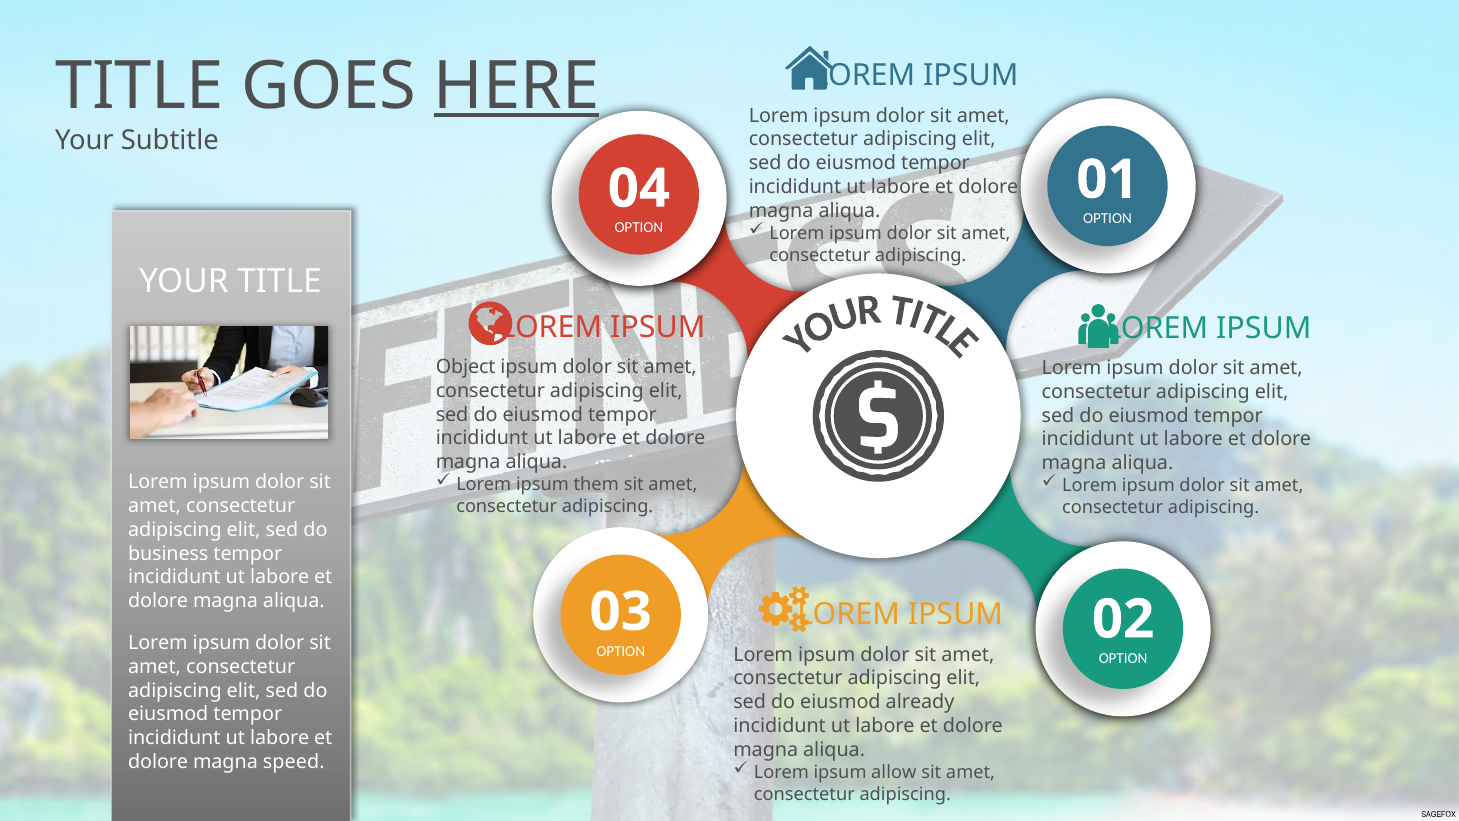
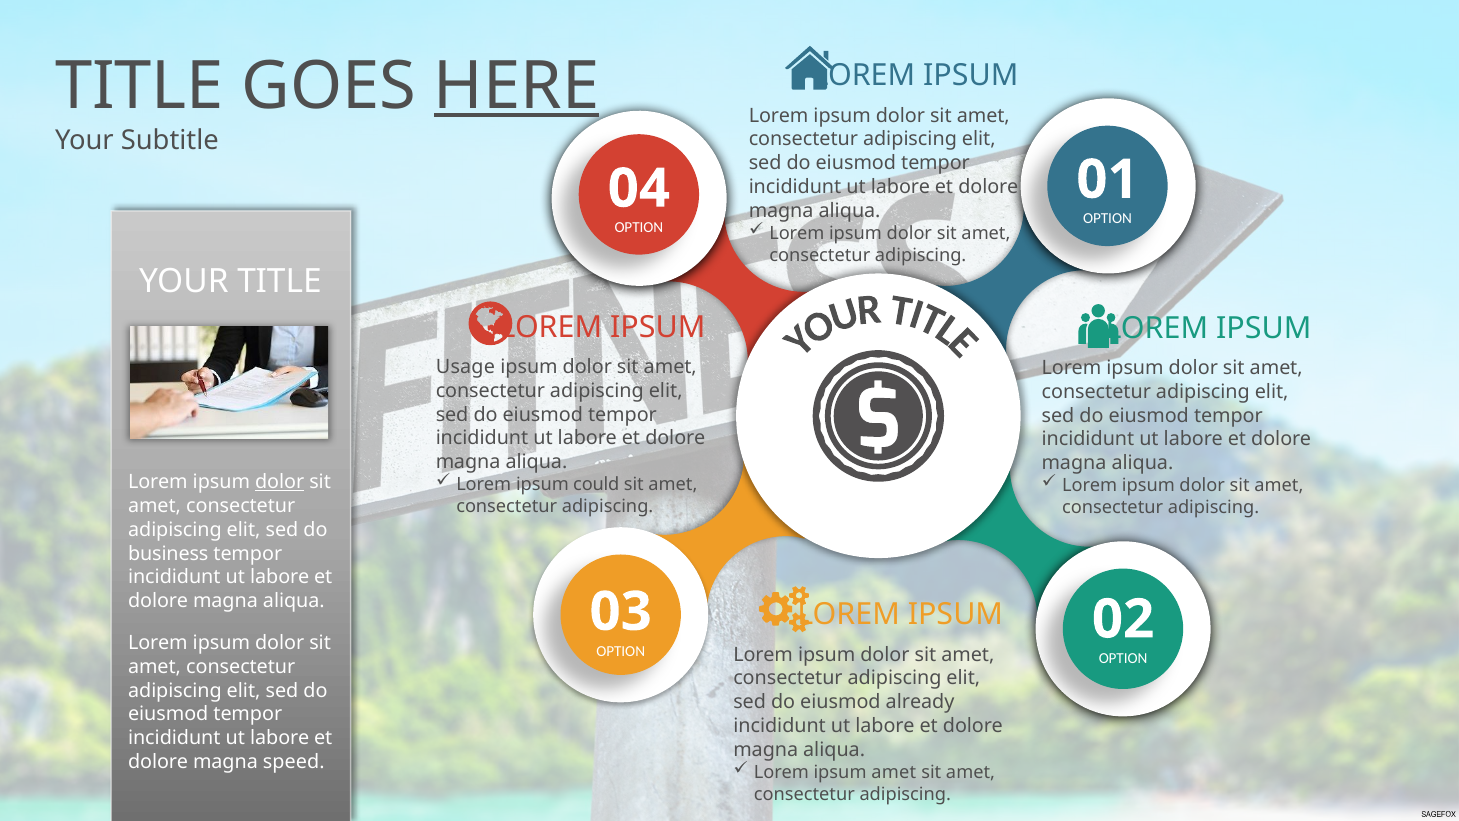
Object: Object -> Usage (465, 367)
them: them -> could (596, 485)
dolor underline: none -> present (280, 482)
ipsum allow: allow -> amet (894, 772)
